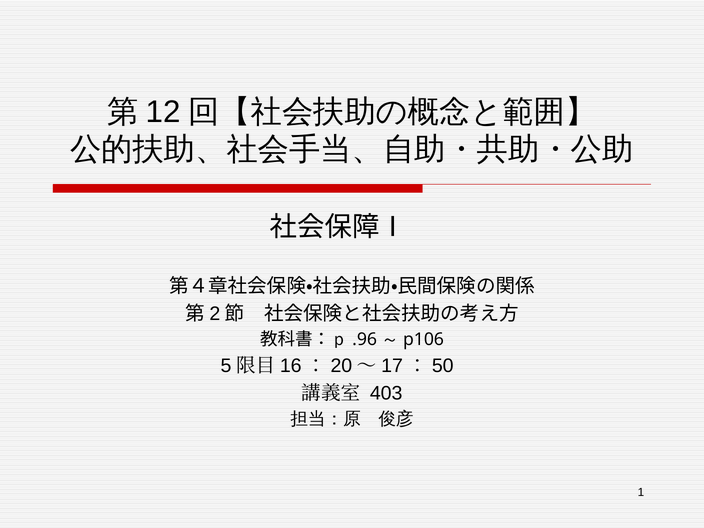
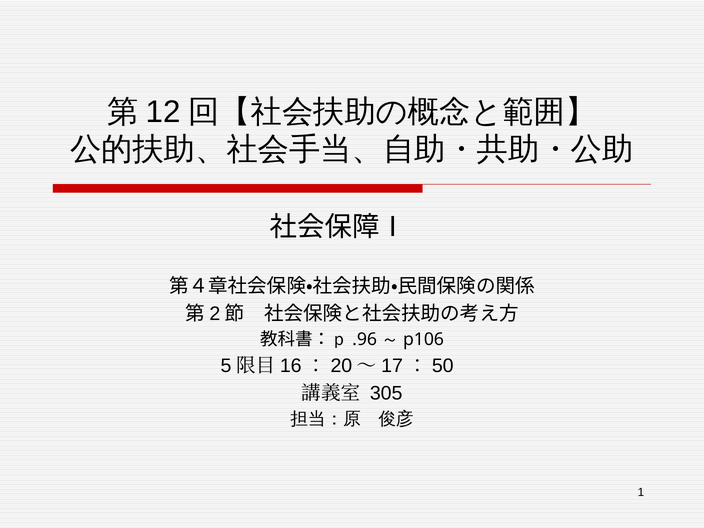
403: 403 -> 305 (386, 393)
